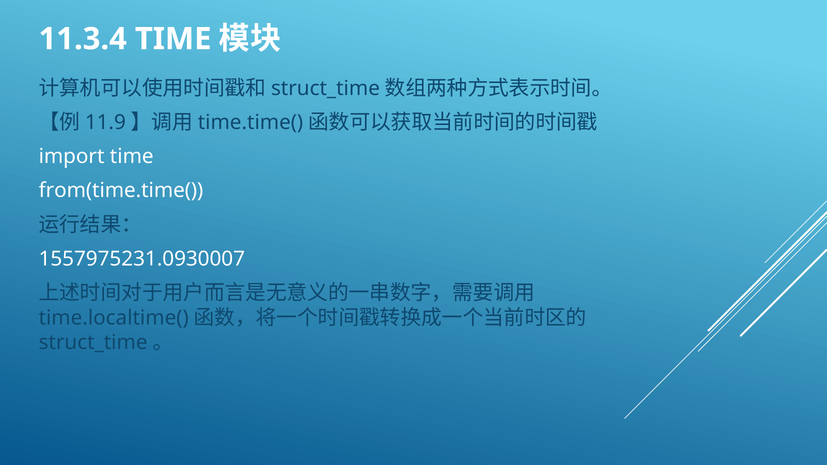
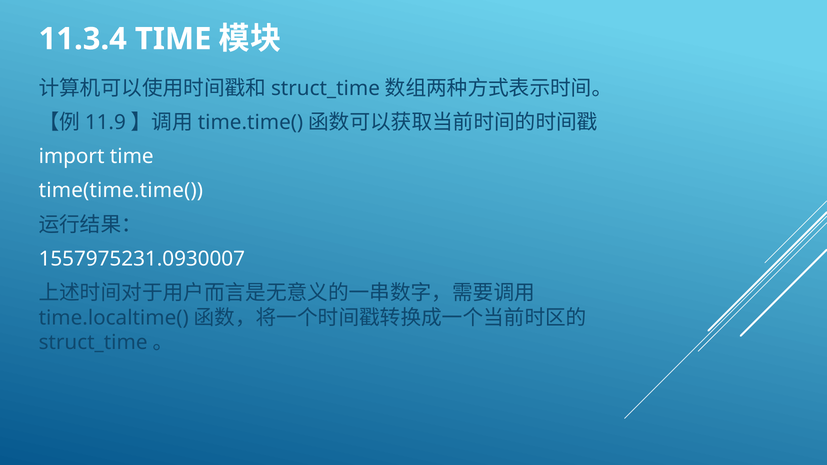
from(time.time(: from(time.time( -> time(time.time( (121, 191)
